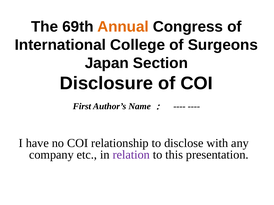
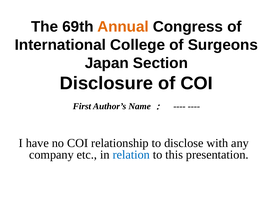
relation colour: purple -> blue (131, 155)
